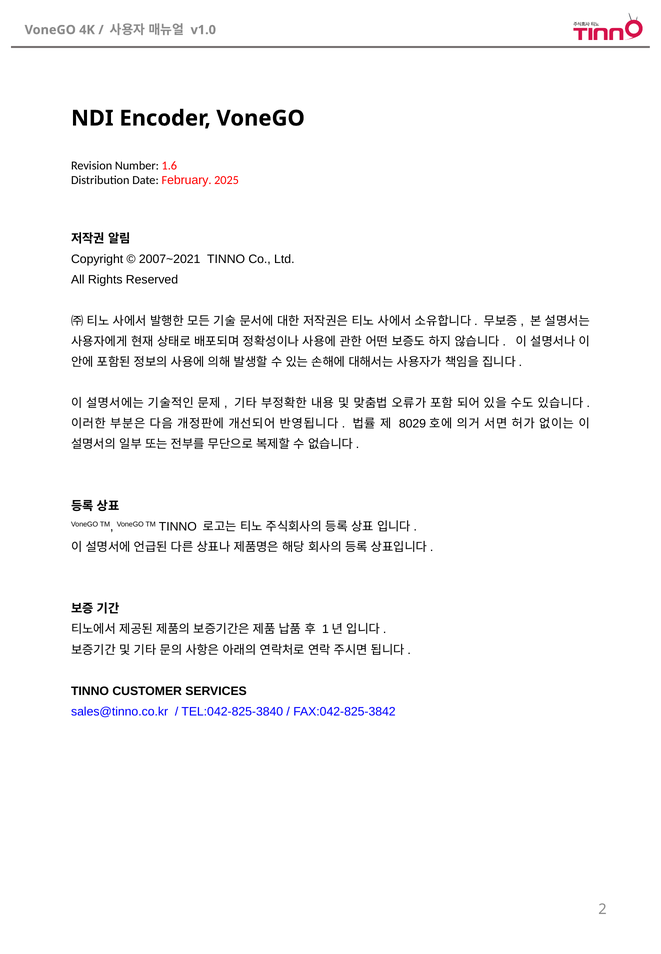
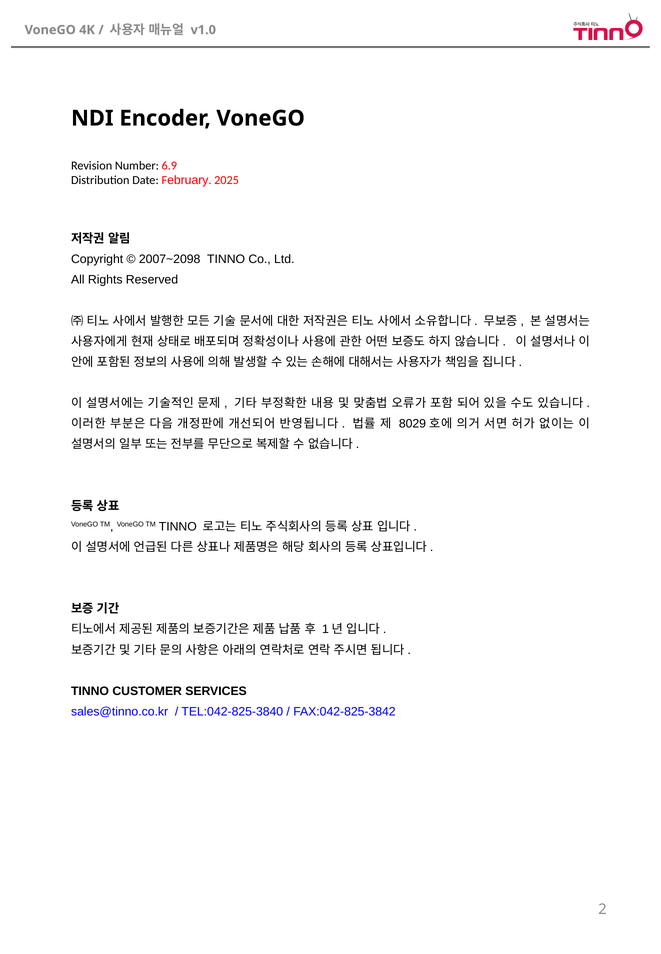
1.6: 1.6 -> 6.9 (169, 166)
2007~2021: 2007~2021 -> 2007~2098 (170, 260)
